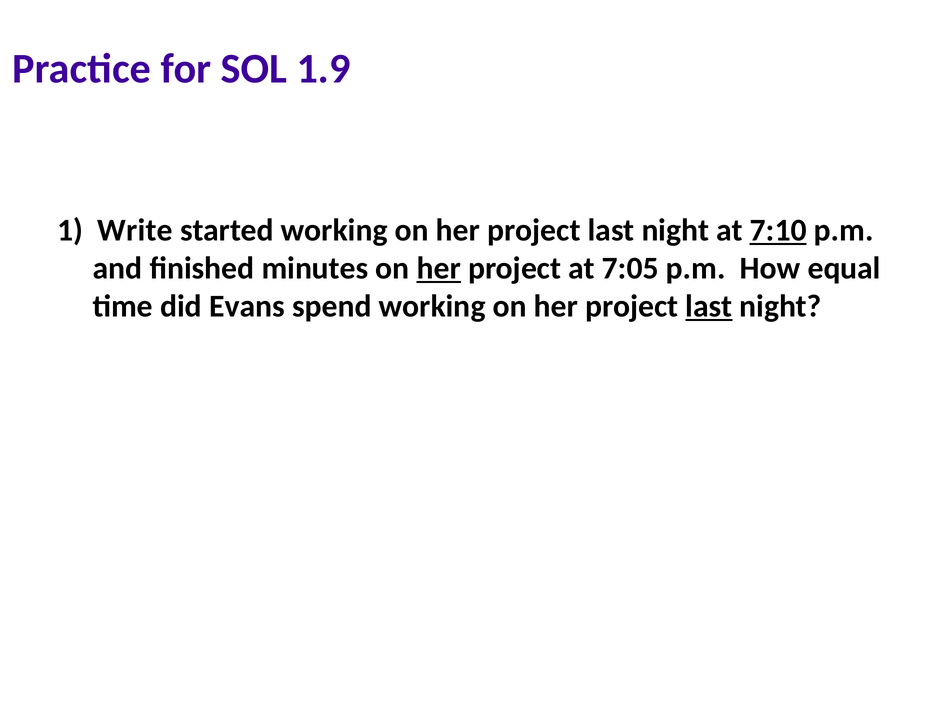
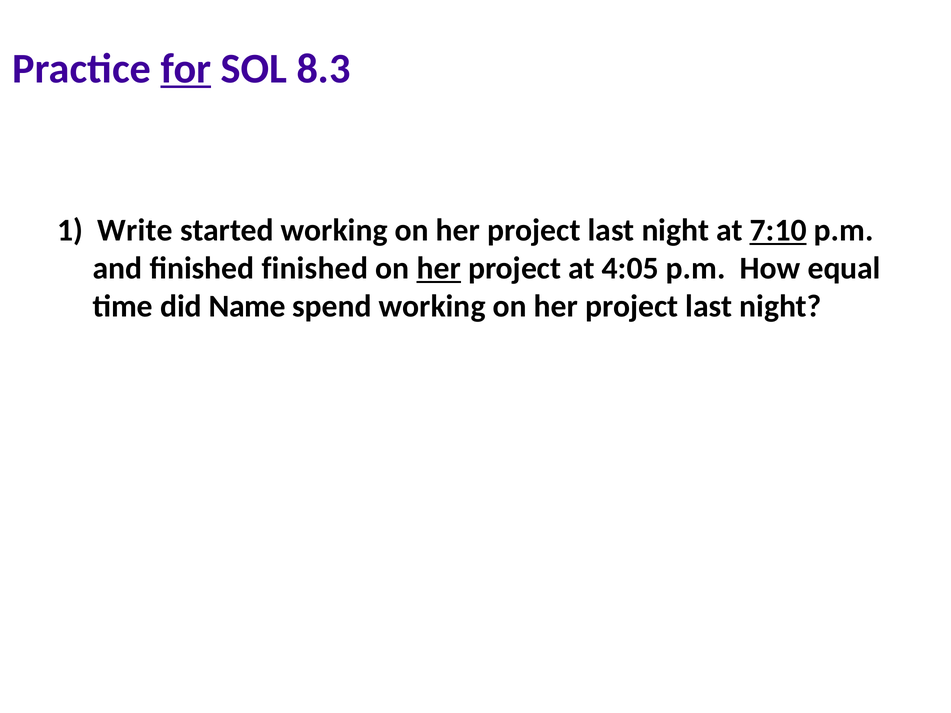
for underline: none -> present (186, 69)
1.9: 1.9 -> 8.3 (324, 69)
finished minutes: minutes -> finished (315, 269)
7:05: 7:05 -> 4:05 (630, 269)
Evans: Evans -> Name (247, 307)
last underline: present -> none (709, 307)
